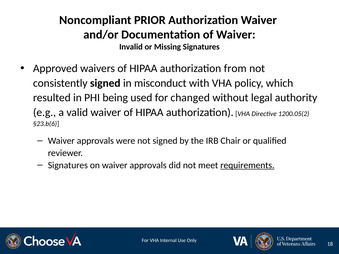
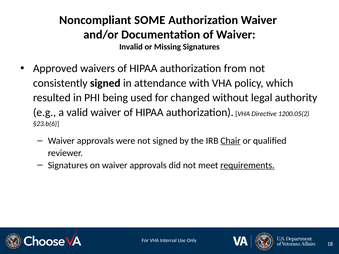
PRIOR: PRIOR -> SOME (150, 20)
misconduct: misconduct -> attendance (160, 83)
Chair underline: none -> present (231, 141)
